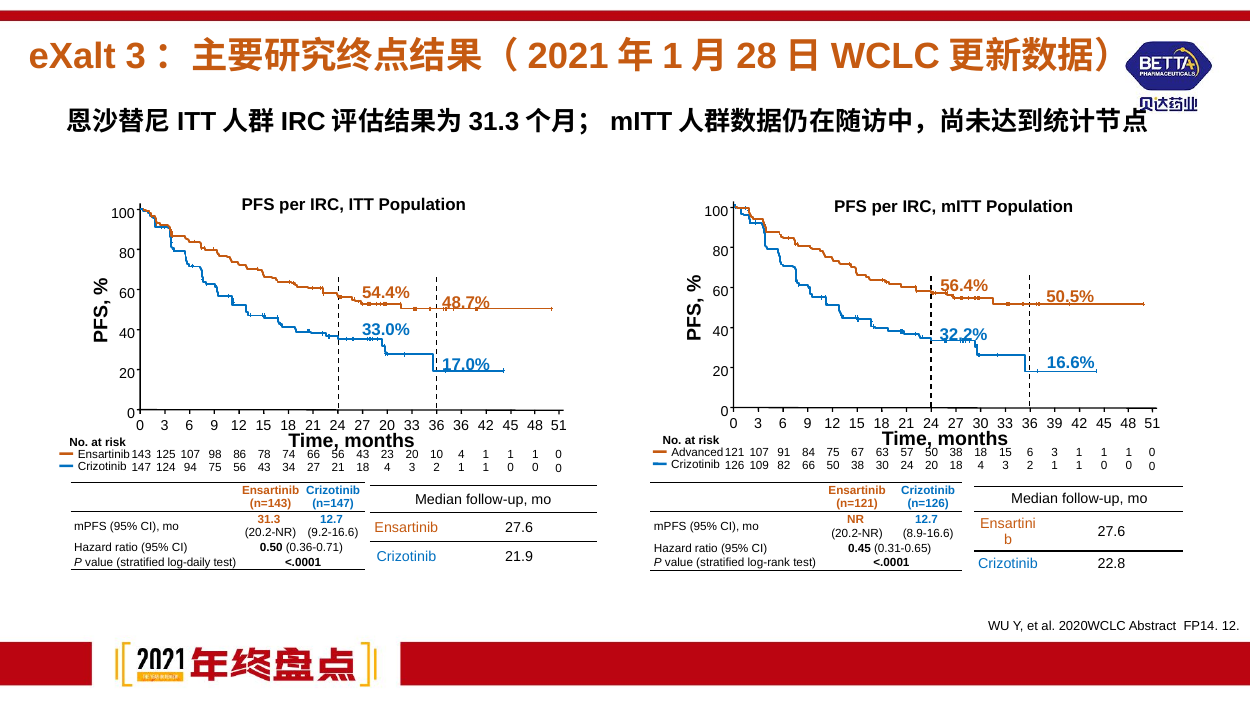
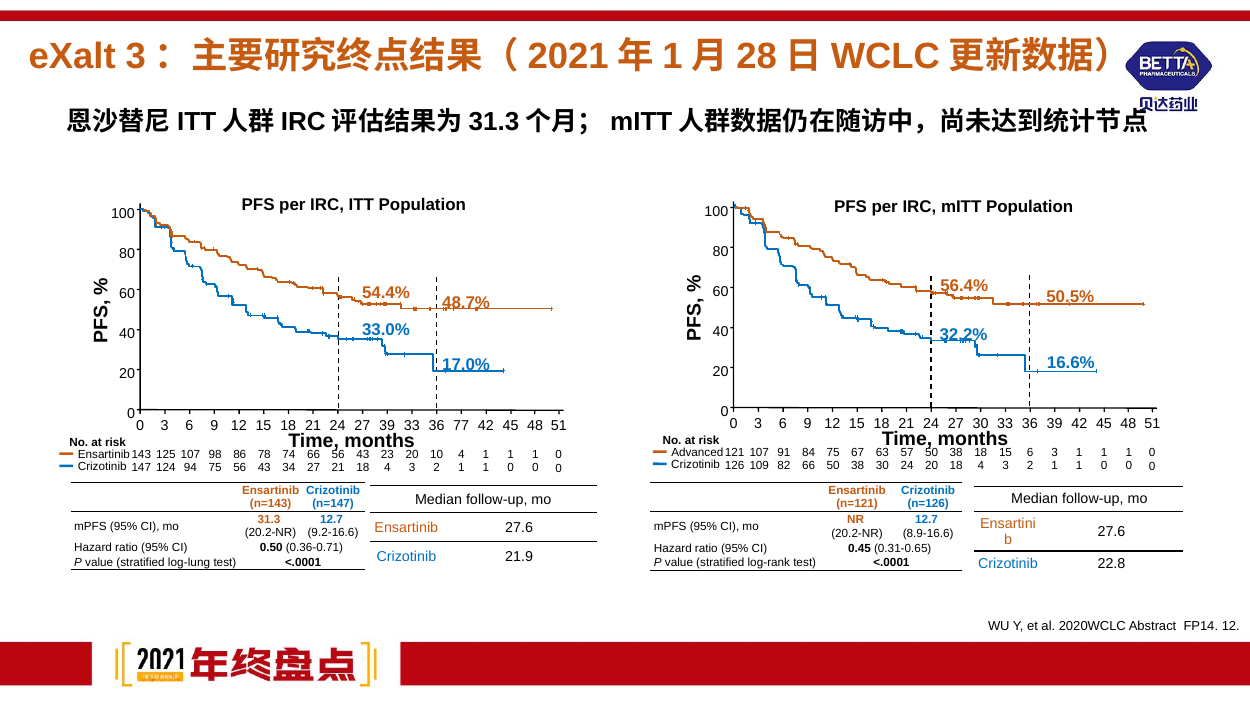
27 20: 20 -> 39 (387, 425)
36 36: 36 -> 77 (461, 425)
log-daily: log-daily -> log-lung (189, 563)
